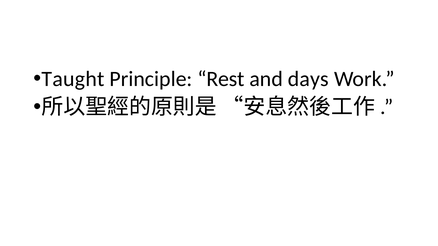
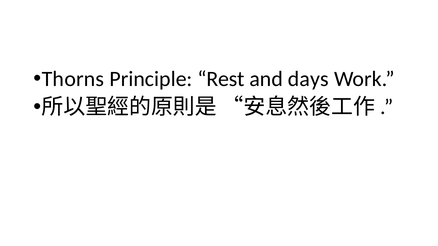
Taught: Taught -> Thorns (73, 79)
